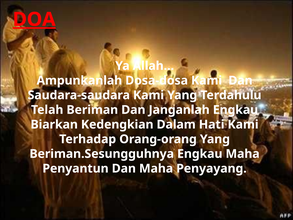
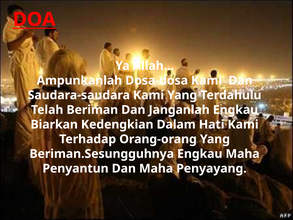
DOA underline: present -> none (34, 19)
